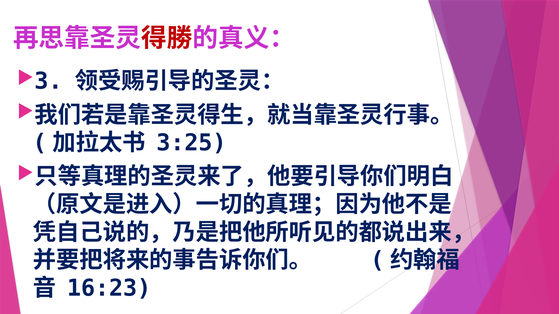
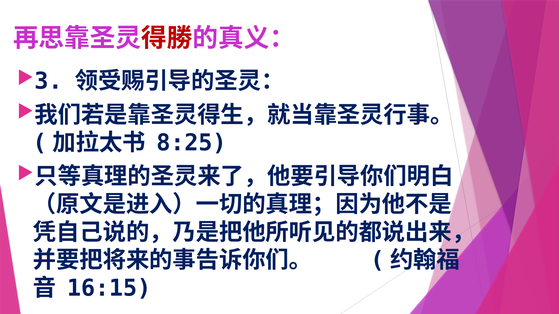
3:25: 3:25 -> 8:25 (191, 143)
16:23: 16:23 -> 16:15 (109, 289)
